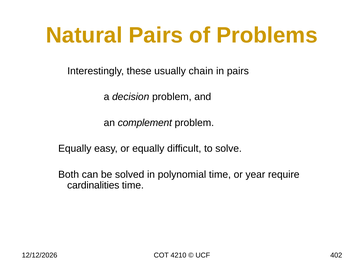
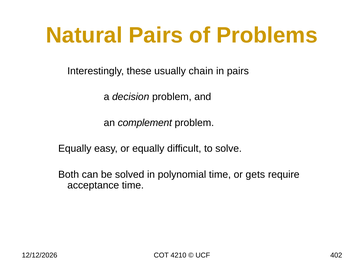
year: year -> gets (255, 174)
cardinalities: cardinalities -> acceptance (93, 185)
